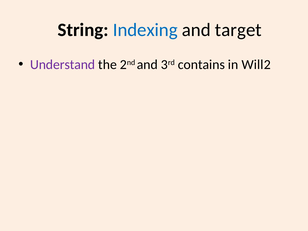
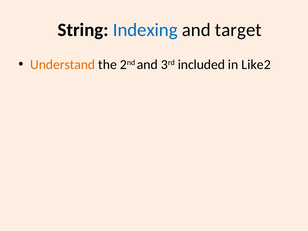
Understand colour: purple -> orange (63, 65)
contains: contains -> included (201, 65)
Will2: Will2 -> Like2 (256, 65)
